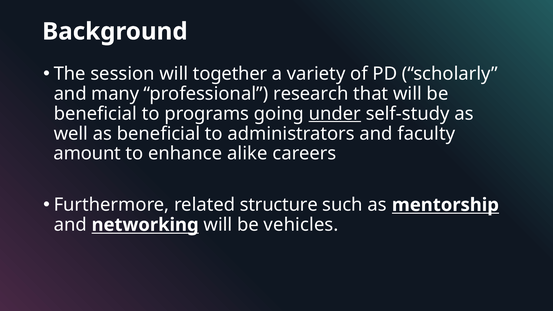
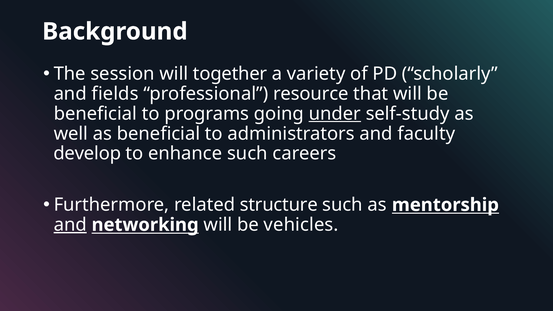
many: many -> fields (115, 94)
research: research -> resource (311, 94)
amount: amount -> develop (87, 154)
enhance alike: alike -> such (247, 154)
and underline: none -> present (70, 225)
